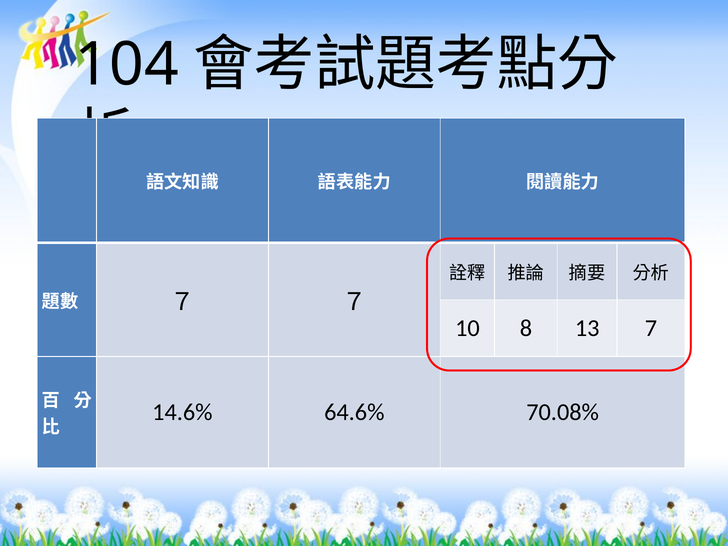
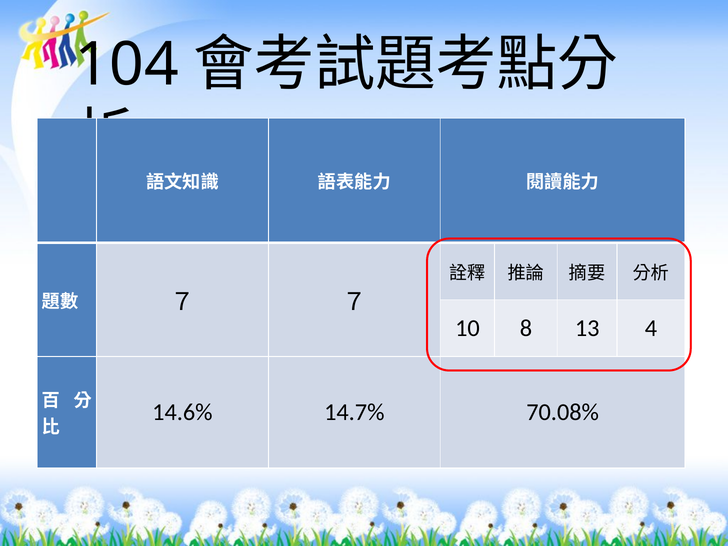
7: 7 -> 4 (651, 328)
64.6%: 64.6% -> 14.7% (354, 412)
